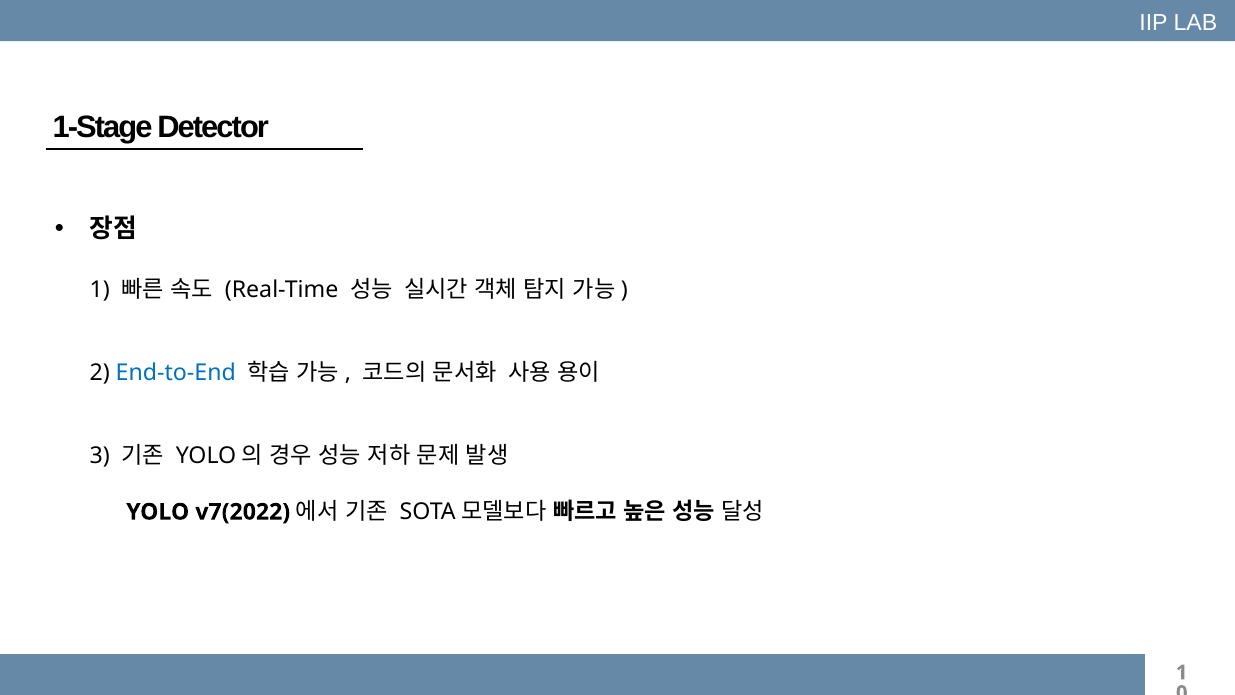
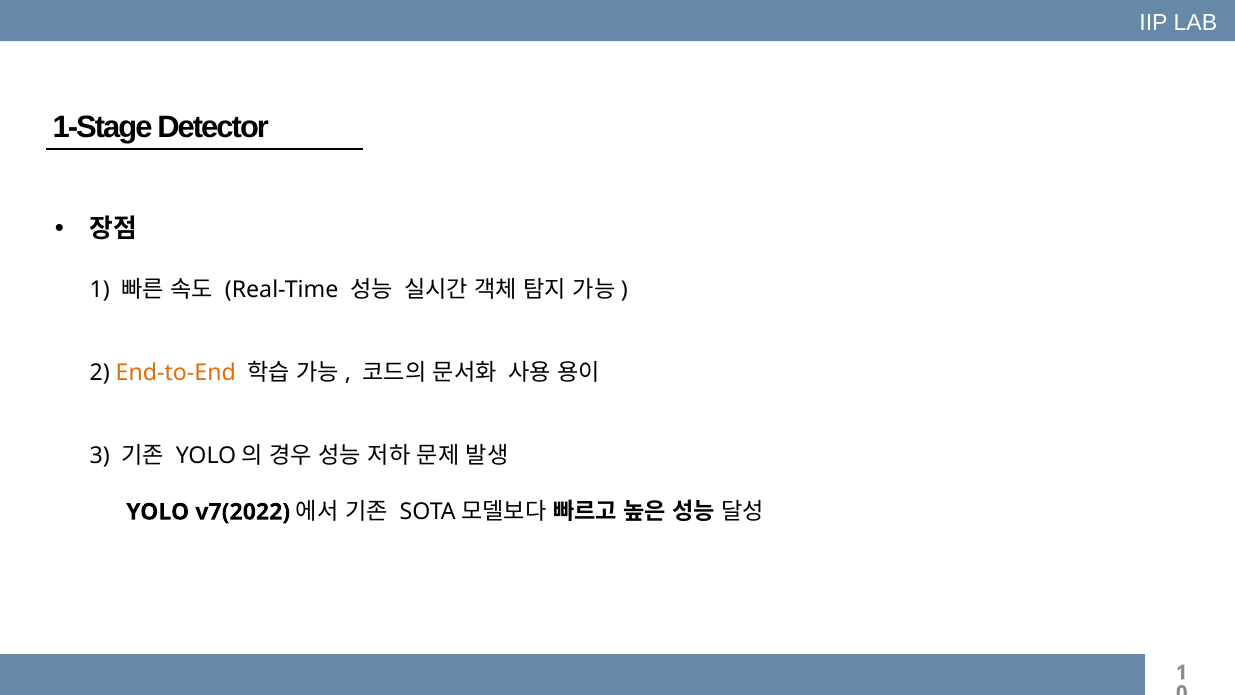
End-to-End colour: blue -> orange (176, 373)
